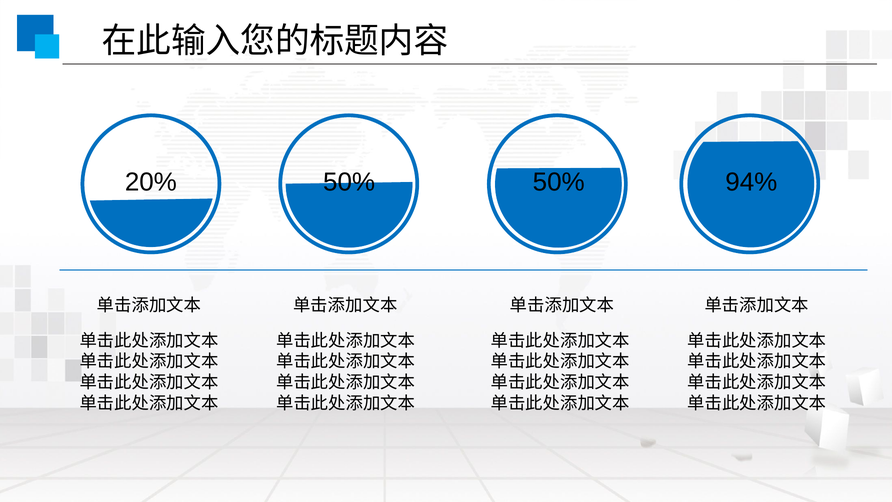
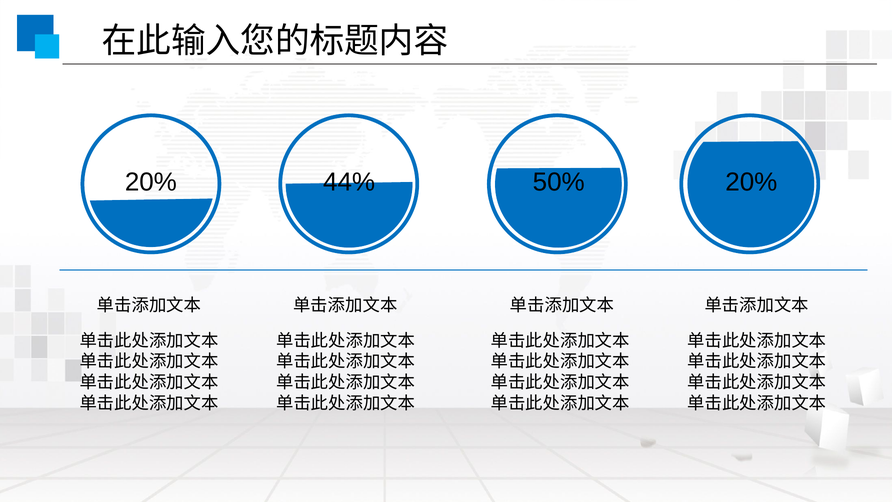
20% 50%: 50% -> 44% (349, 182)
50% 94%: 94% -> 20% (751, 182)
